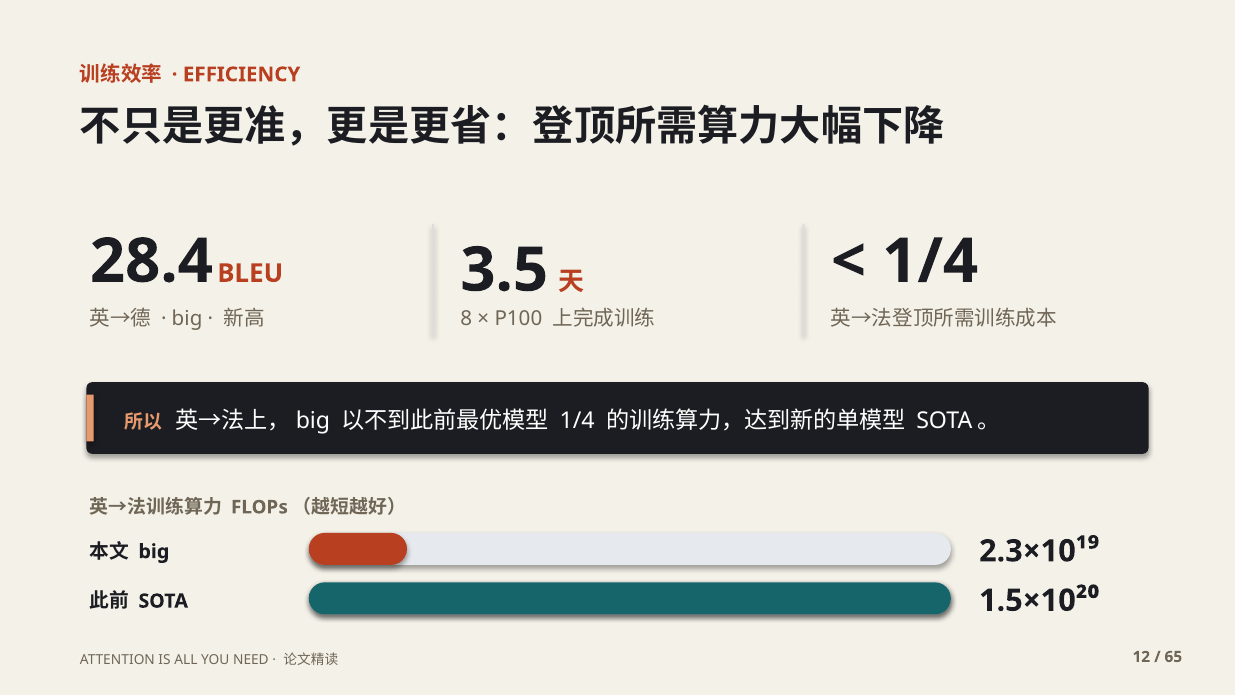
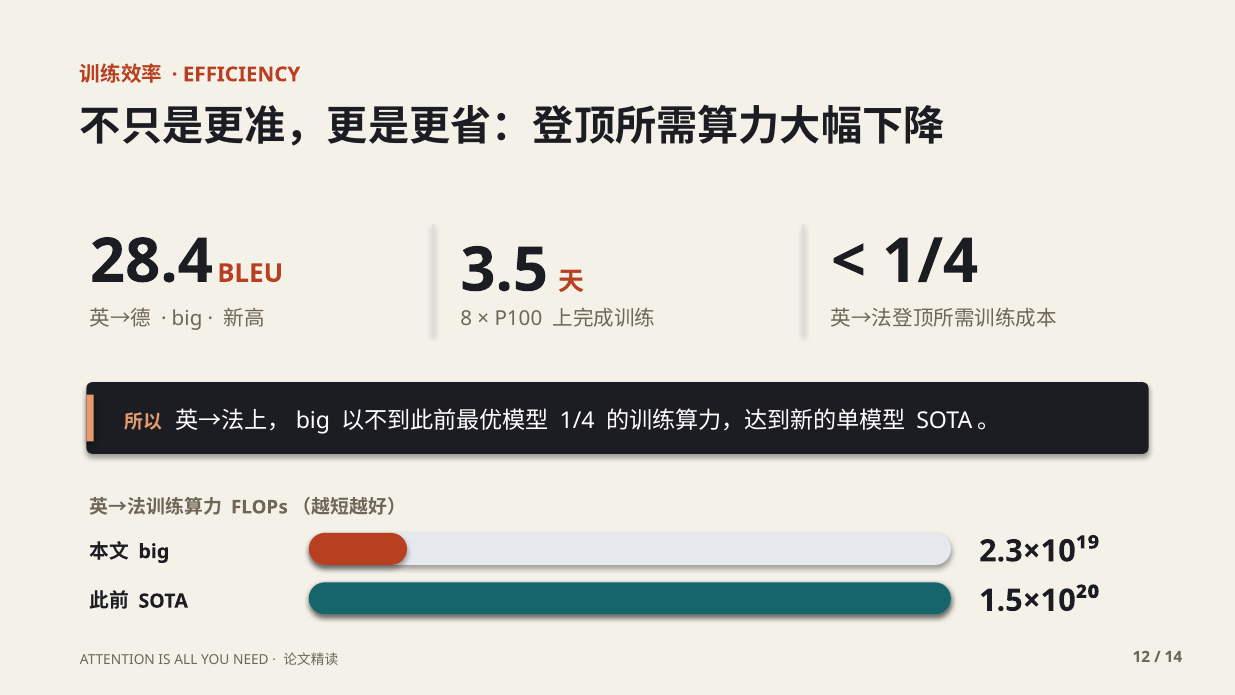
65: 65 -> 14 (1173, 657)
